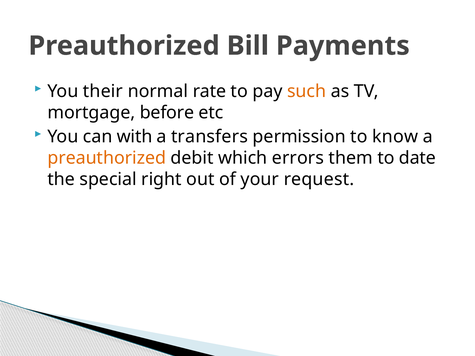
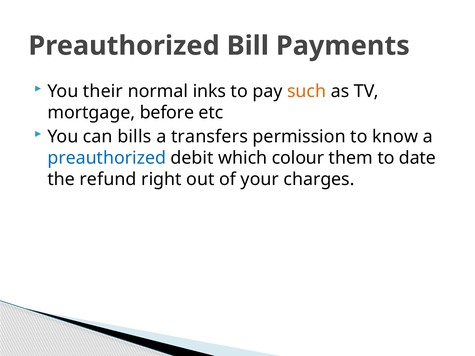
rate: rate -> inks (209, 91)
with: with -> bills (134, 137)
preauthorized colour: orange -> blue (107, 158)
errors: errors -> colour (298, 158)
special: special -> refund (108, 179)
request: request -> charges (319, 179)
